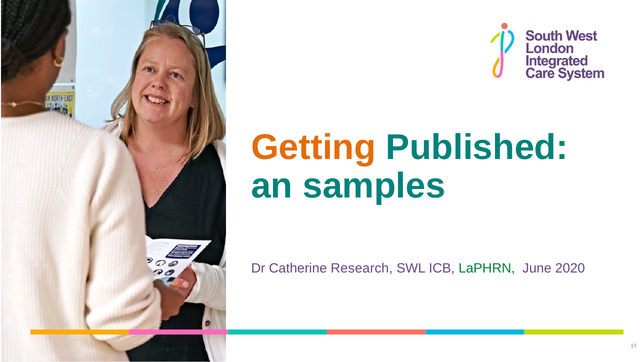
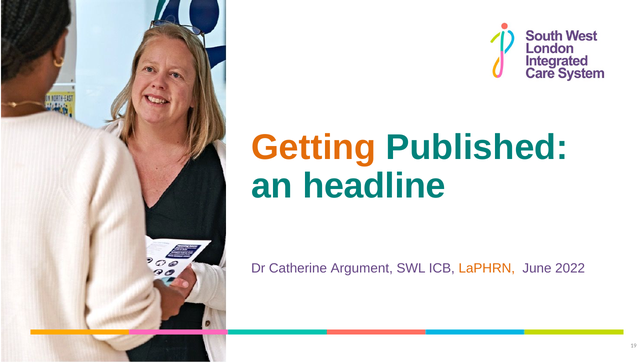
samples: samples -> headline (374, 186)
Research: Research -> Argument (362, 268)
LaPHRN colour: green -> orange (487, 268)
2020: 2020 -> 2022 (570, 268)
